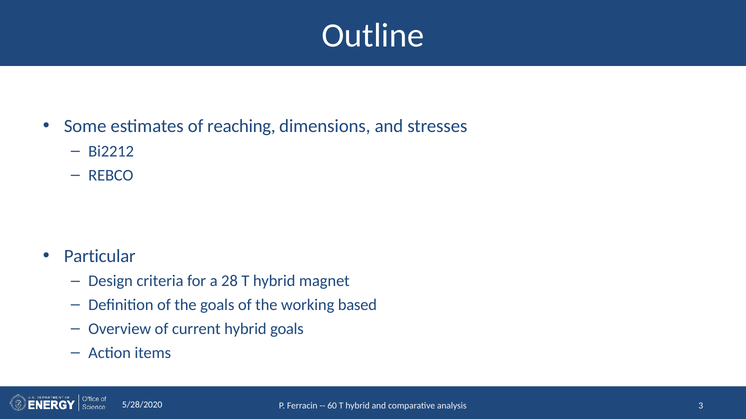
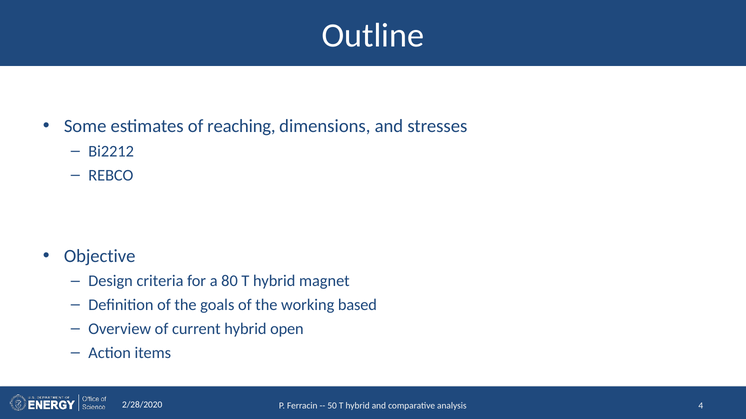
Particular: Particular -> Objective (100, 256)
28: 28 -> 80 (230, 281)
hybrid goals: goals -> open (287, 329)
5/28/2020: 5/28/2020 -> 2/28/2020 (142, 405)
60: 60 -> 50 (332, 406)
3: 3 -> 4 (701, 406)
